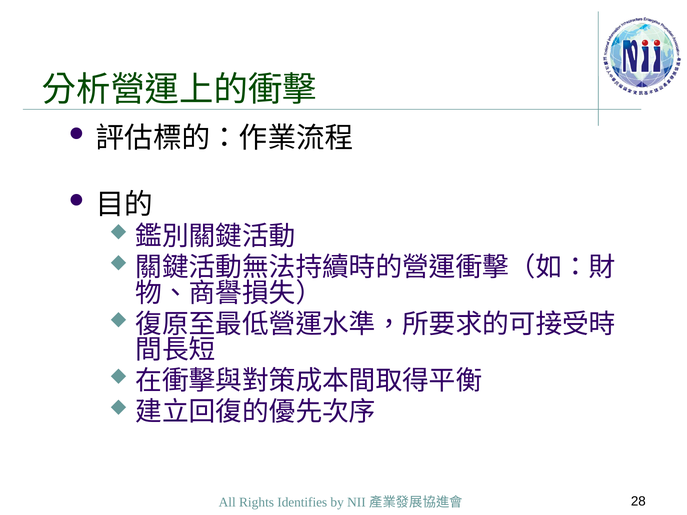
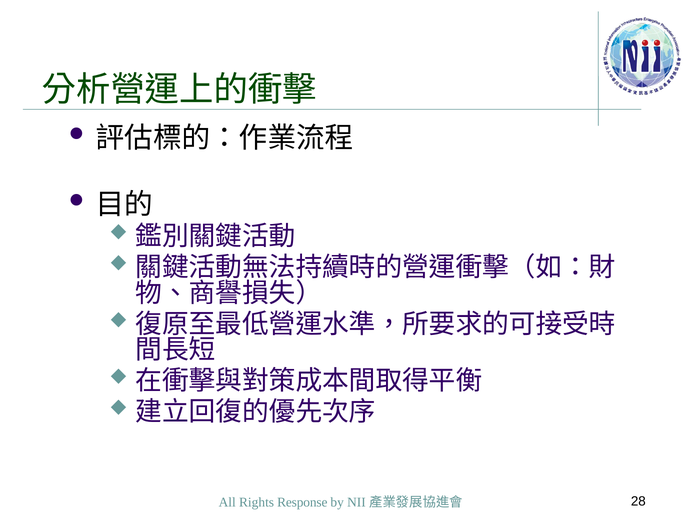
Identifies: Identifies -> Response (302, 503)
